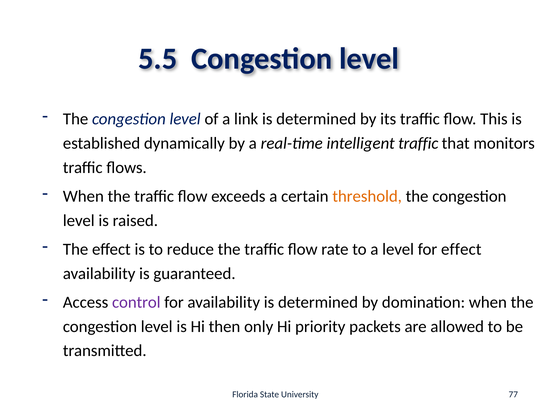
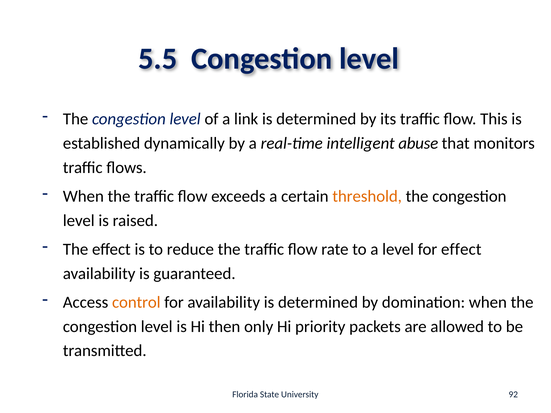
intelligent traffic: traffic -> abuse (418, 143)
control colour: purple -> orange (136, 303)
77: 77 -> 92 (513, 395)
